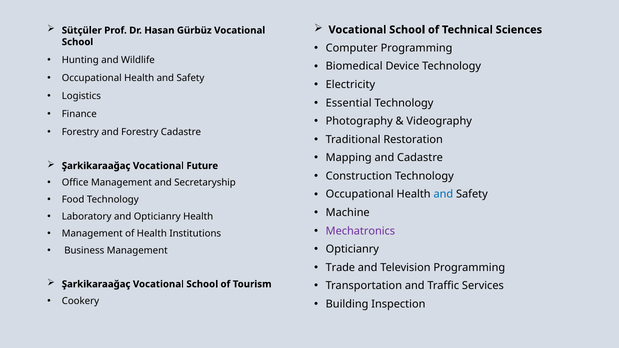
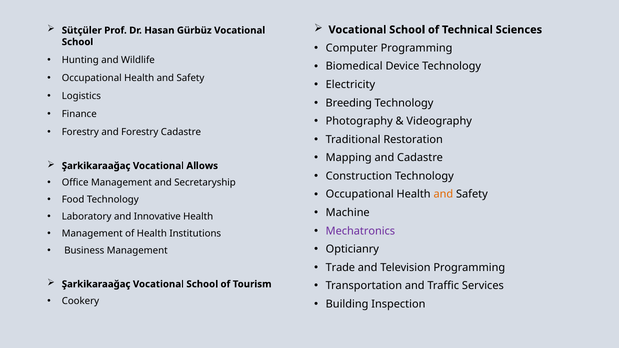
Essential: Essential -> Breeding (349, 103)
Future: Future -> Allows (202, 166)
and colour: blue -> orange (443, 194)
and Opticianry: Opticianry -> Innovative (157, 217)
